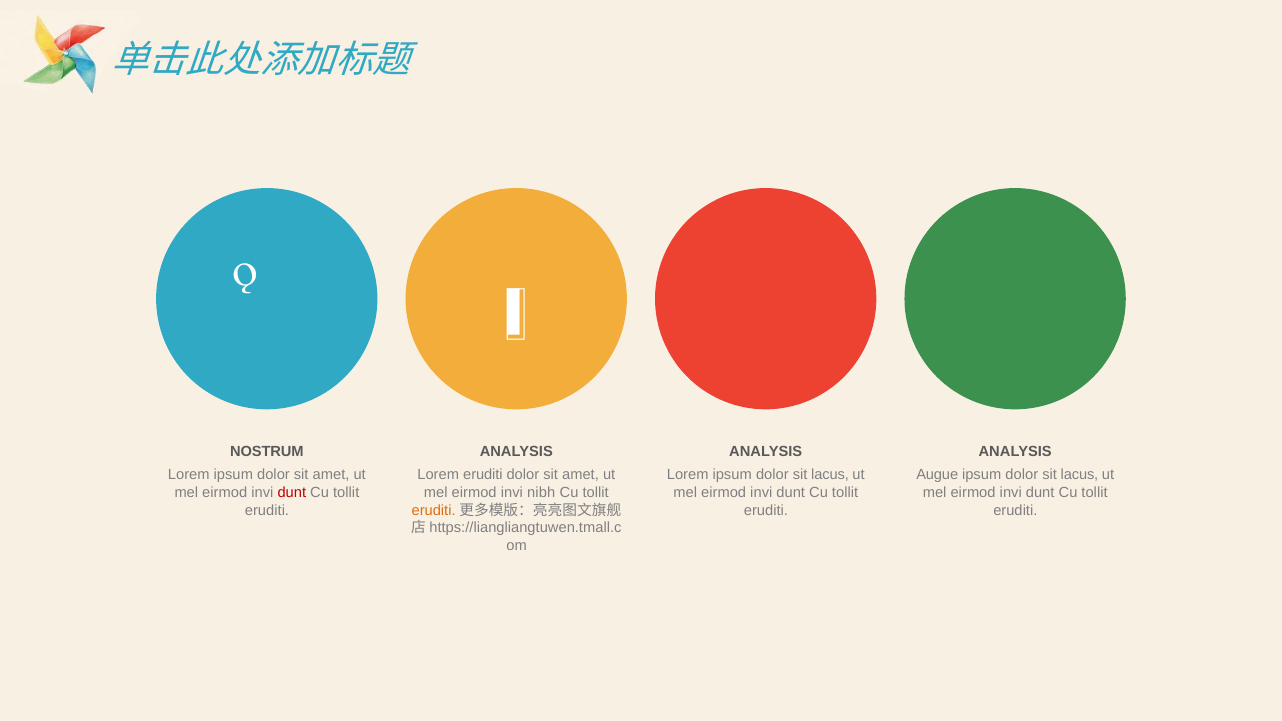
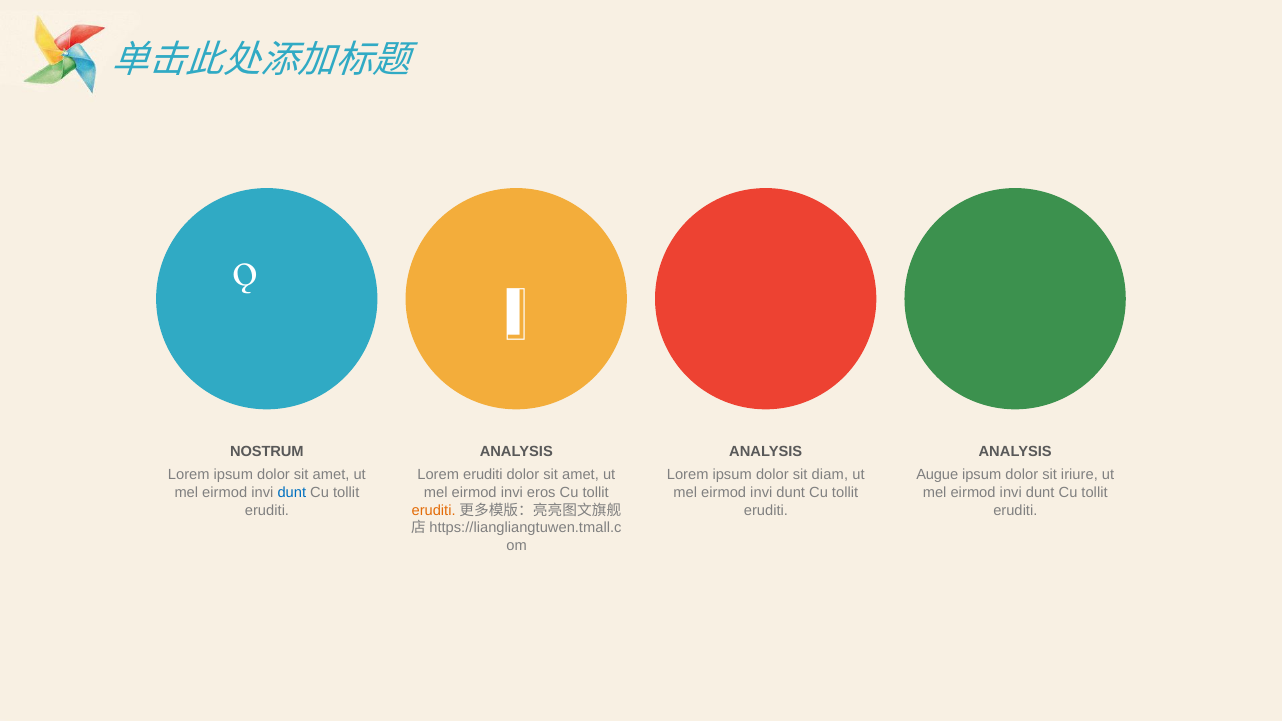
lacus: lacus -> diam (830, 475)
lacus: lacus -> iriure (1079, 475)
dunt colour: red -> blue (292, 493)
nibh: nibh -> eros (541, 493)
